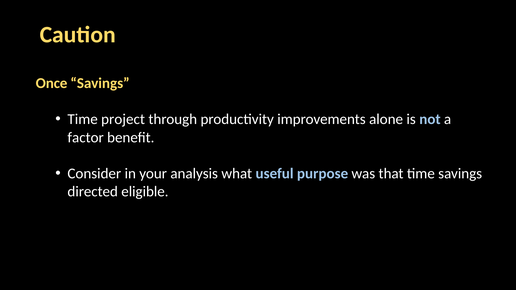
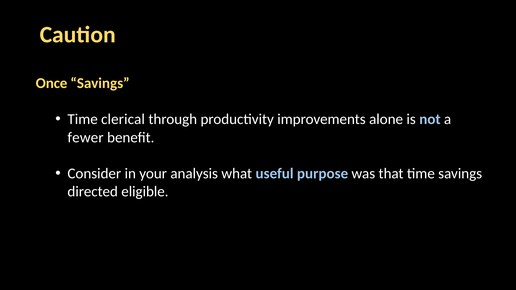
project: project -> clerical (123, 119)
factor: factor -> fewer (86, 138)
